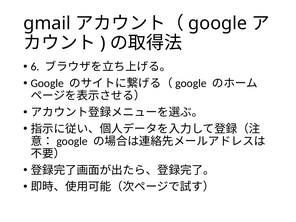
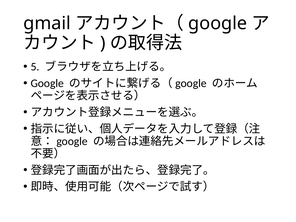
6: 6 -> 5 (35, 67)
